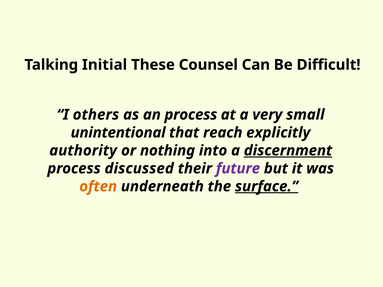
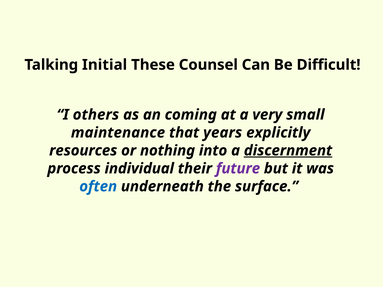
an process: process -> coming (191, 115)
unintentional: unintentional -> maintenance (118, 133)
reach: reach -> years (223, 133)
authority: authority -> resources (83, 151)
discussed: discussed -> individual (139, 169)
often colour: orange -> blue (98, 187)
surface underline: present -> none (267, 187)
